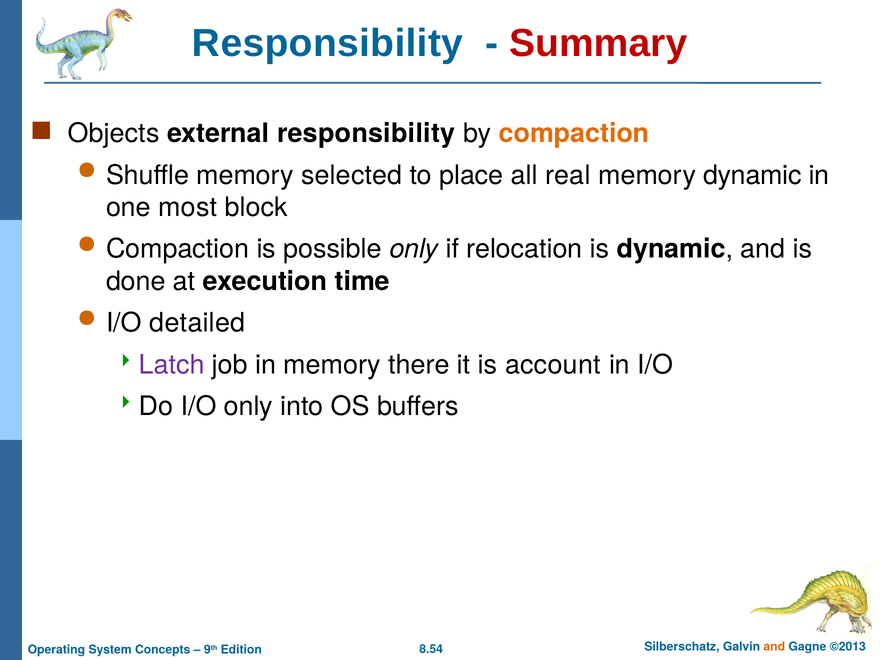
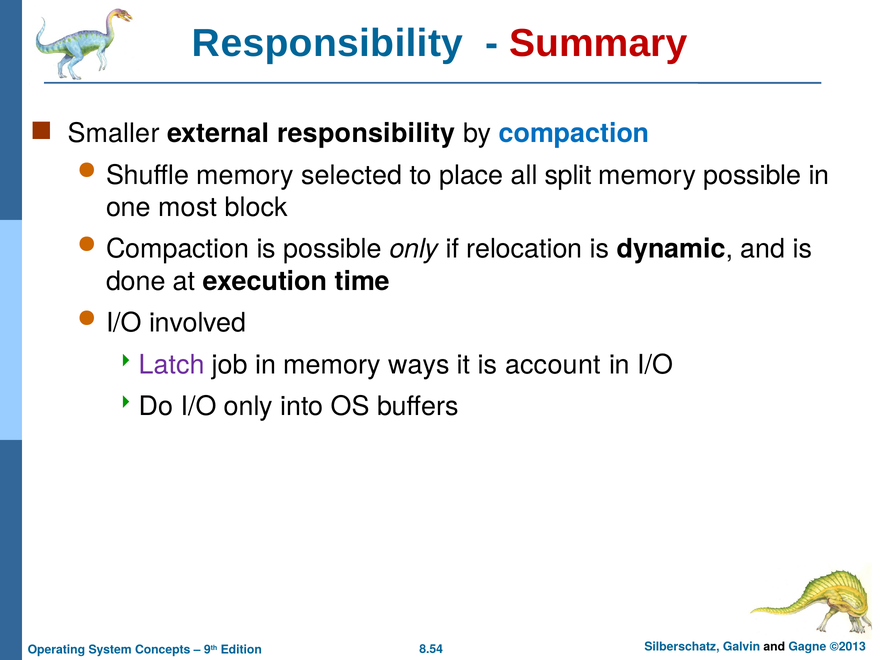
Objects: Objects -> Smaller (114, 133)
compaction colour: orange -> blue (574, 133)
real: real -> split (568, 175)
memory dynamic: dynamic -> possible (752, 175)
detailed: detailed -> involved (198, 323)
there: there -> ways (419, 365)
and colour: orange -> black (774, 647)
